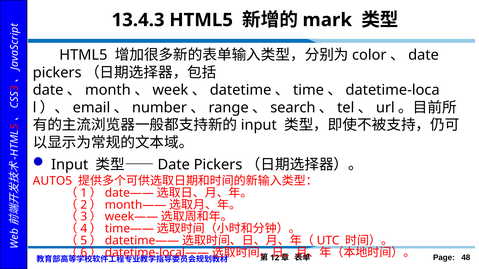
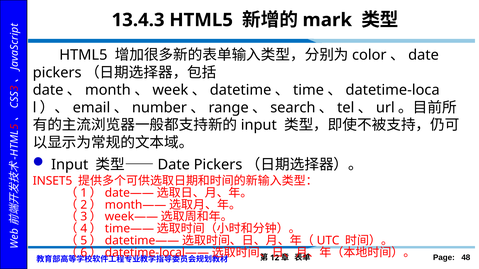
AUTO5: AUTO5 -> INSET5 (53, 181)
